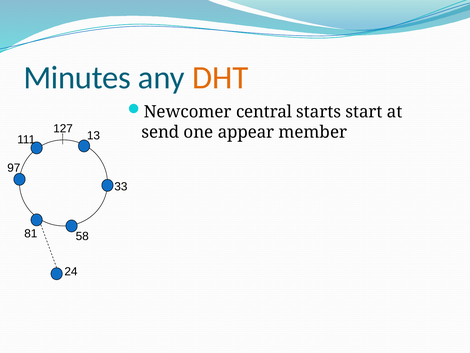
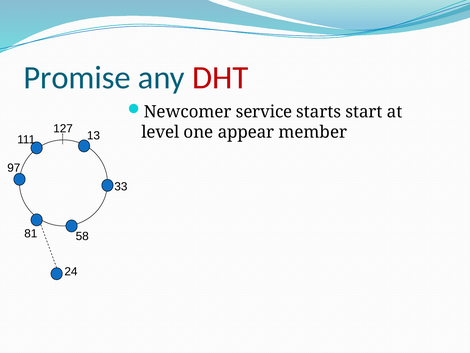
Minutes: Minutes -> Promise (77, 78)
DHT colour: orange -> red (220, 78)
central: central -> service (264, 112)
send: send -> level (160, 132)
